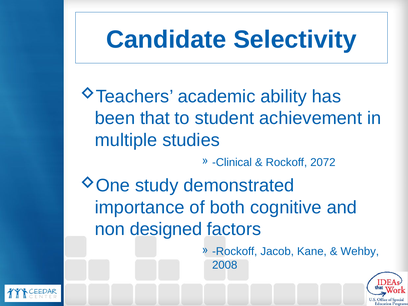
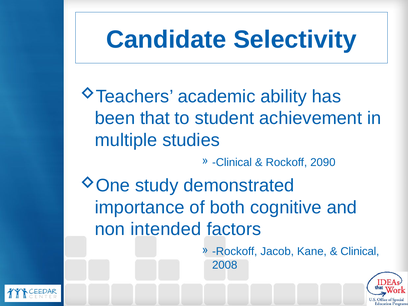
2072: 2072 -> 2090 (323, 162)
designed: designed -> intended (166, 229)
Wehby: Wehby -> Clinical (360, 251)
